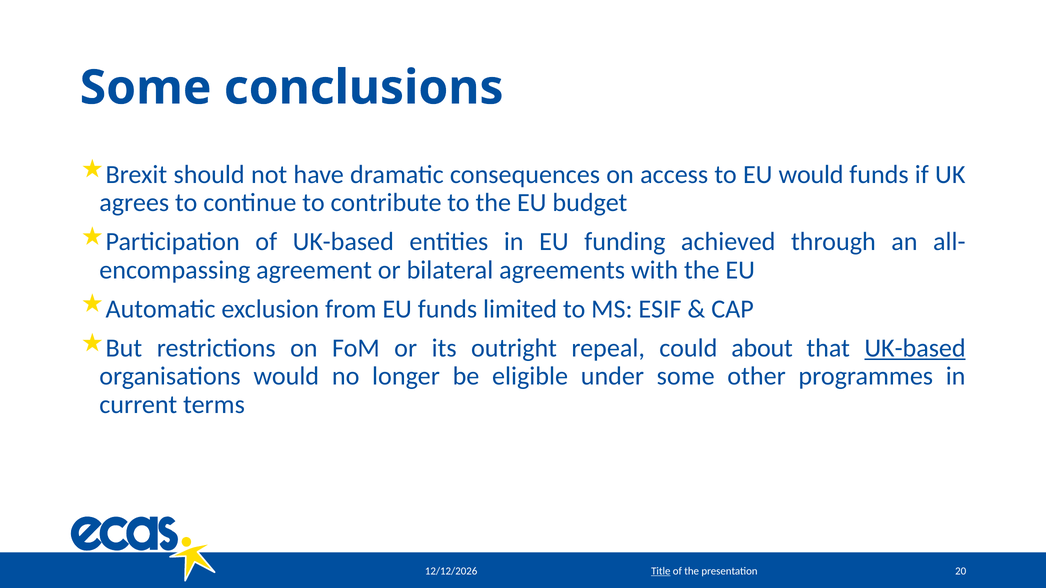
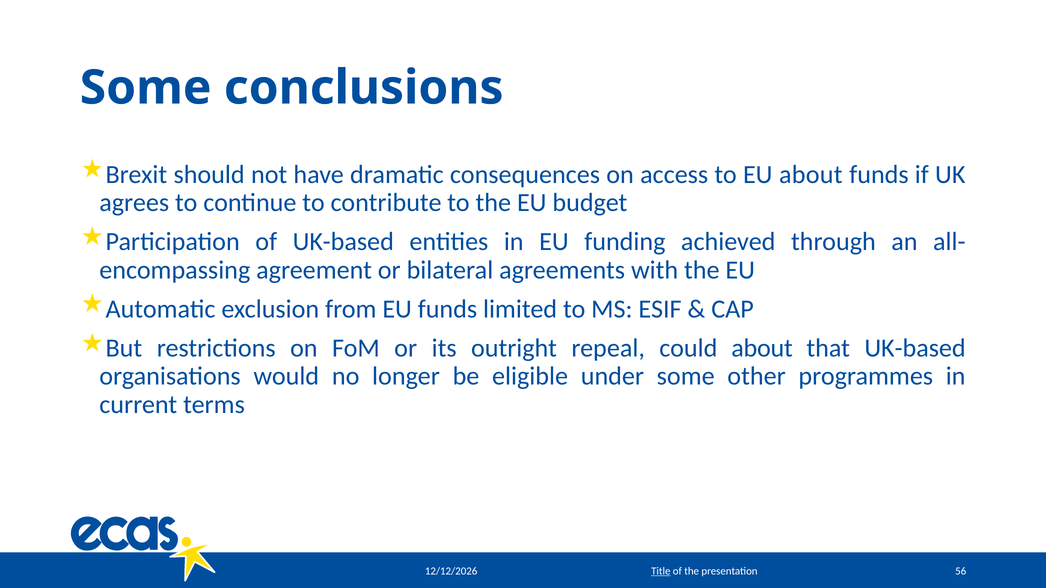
EU would: would -> about (811, 175)
UK-based underline: present -> none (915, 348)
20: 20 -> 56 (961, 571)
